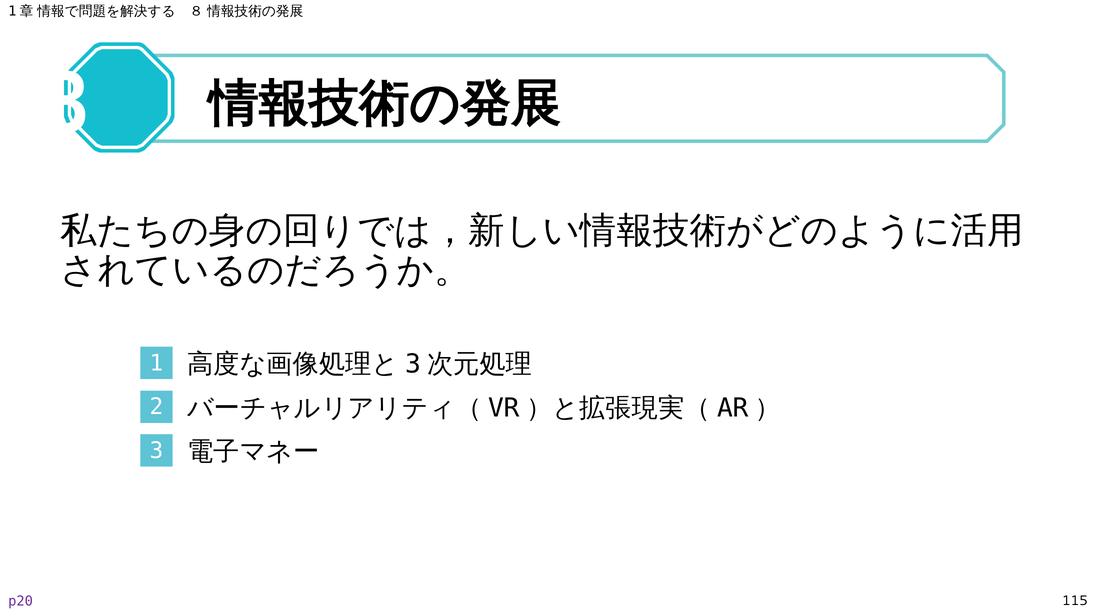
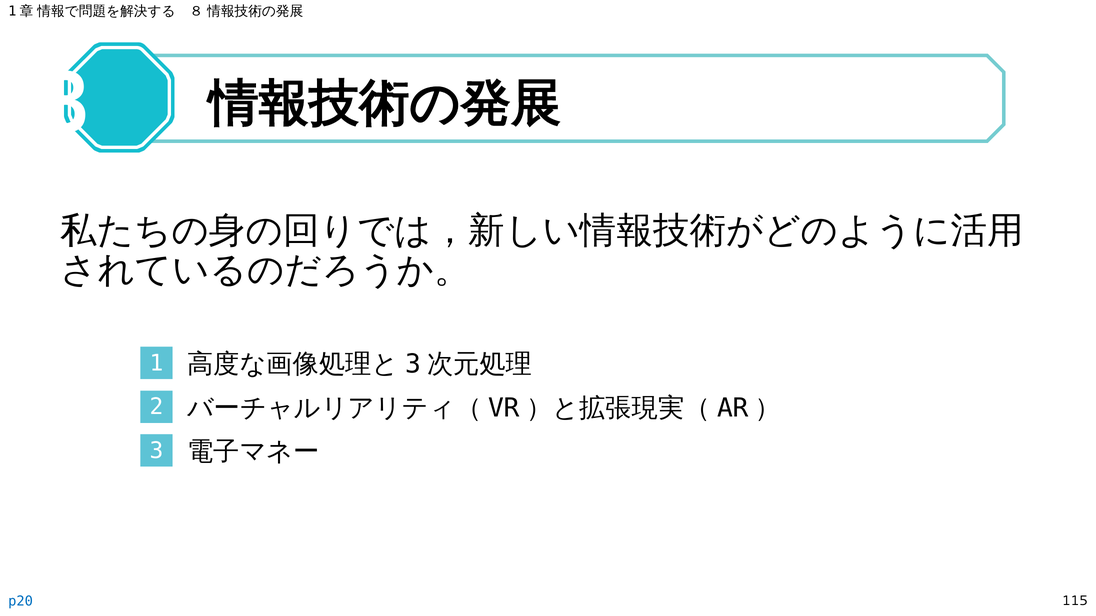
p20 colour: purple -> blue (21, 601)
